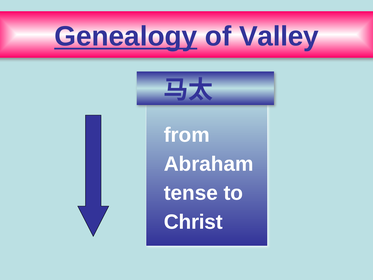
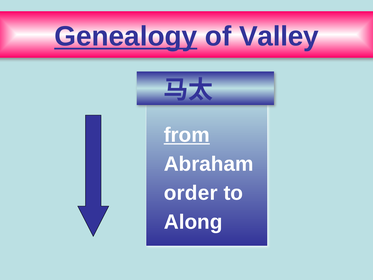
from underline: none -> present (187, 135)
tense: tense -> order (191, 193)
Christ: Christ -> Along (193, 222)
